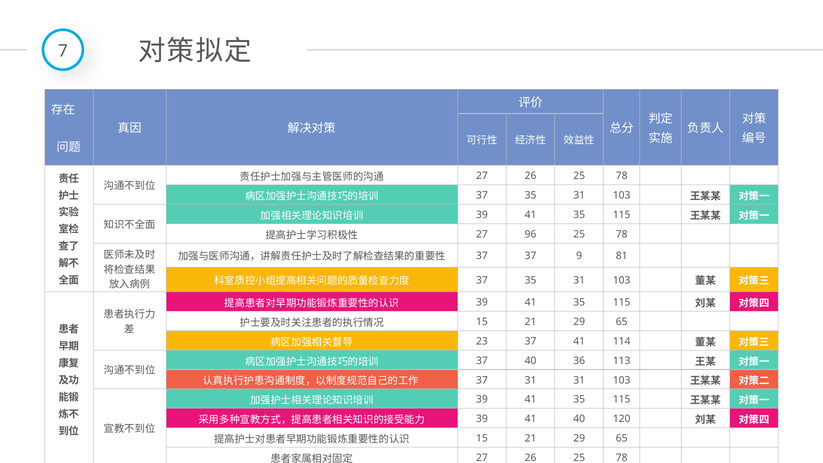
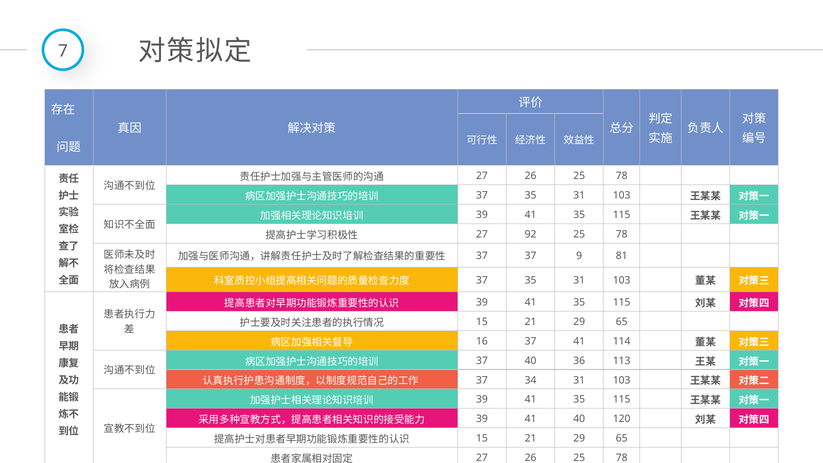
96: 96 -> 92 (531, 234)
23: 23 -> 16 (482, 341)
37 31: 31 -> 34 (531, 380)
